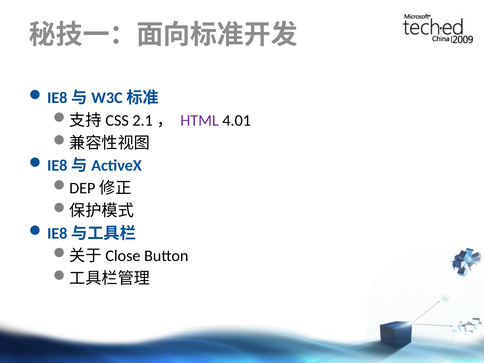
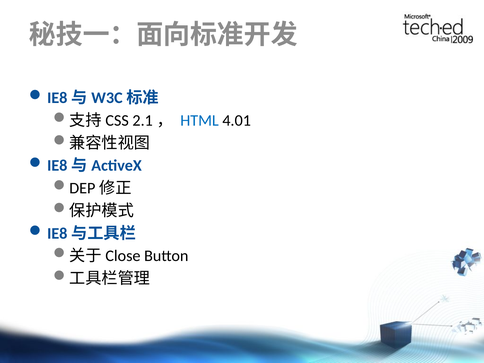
HTML colour: purple -> blue (199, 120)
